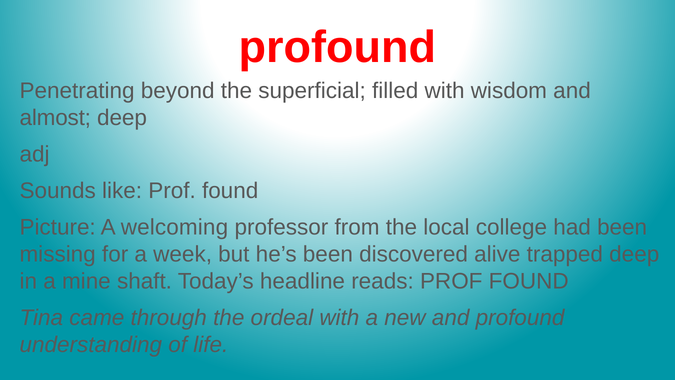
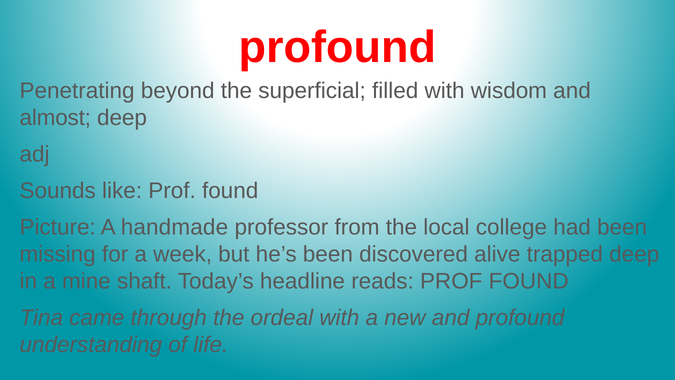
welcoming: welcoming -> handmade (174, 227)
